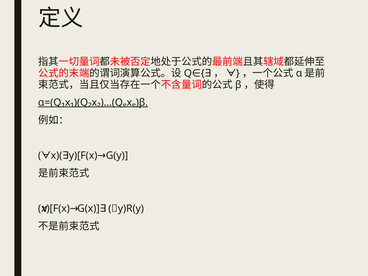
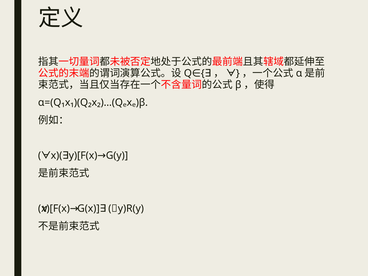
α=(Q₁x₁)(Q₂x₂)…(Qₑxₑ)β underline: present -> none (93, 102)
